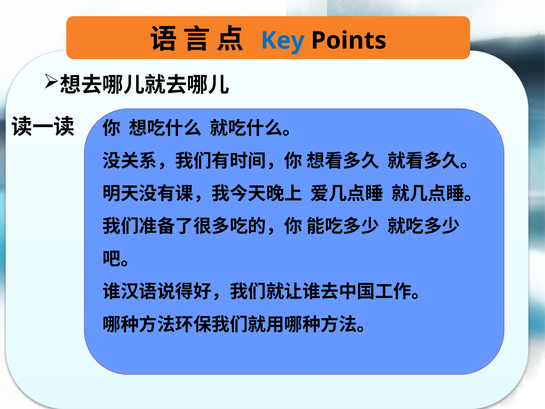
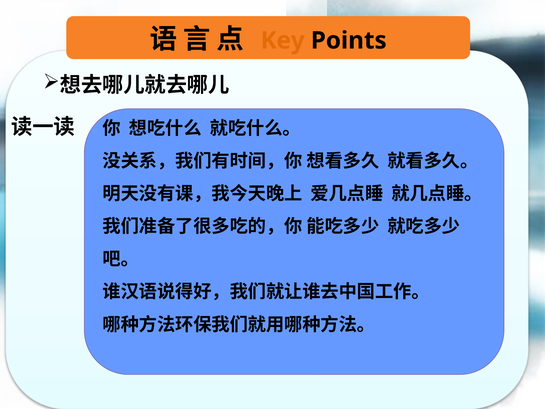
Key colour: blue -> orange (283, 41)
